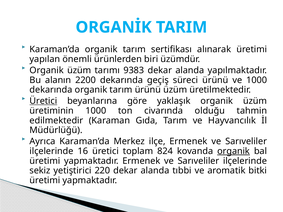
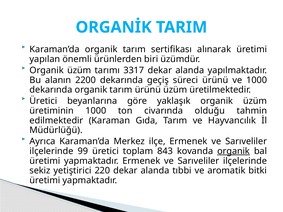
9383: 9383 -> 3317 (134, 70)
Üretici underline: present -> none (43, 101)
16: 16 -> 99 (83, 151)
824: 824 -> 843 (165, 151)
